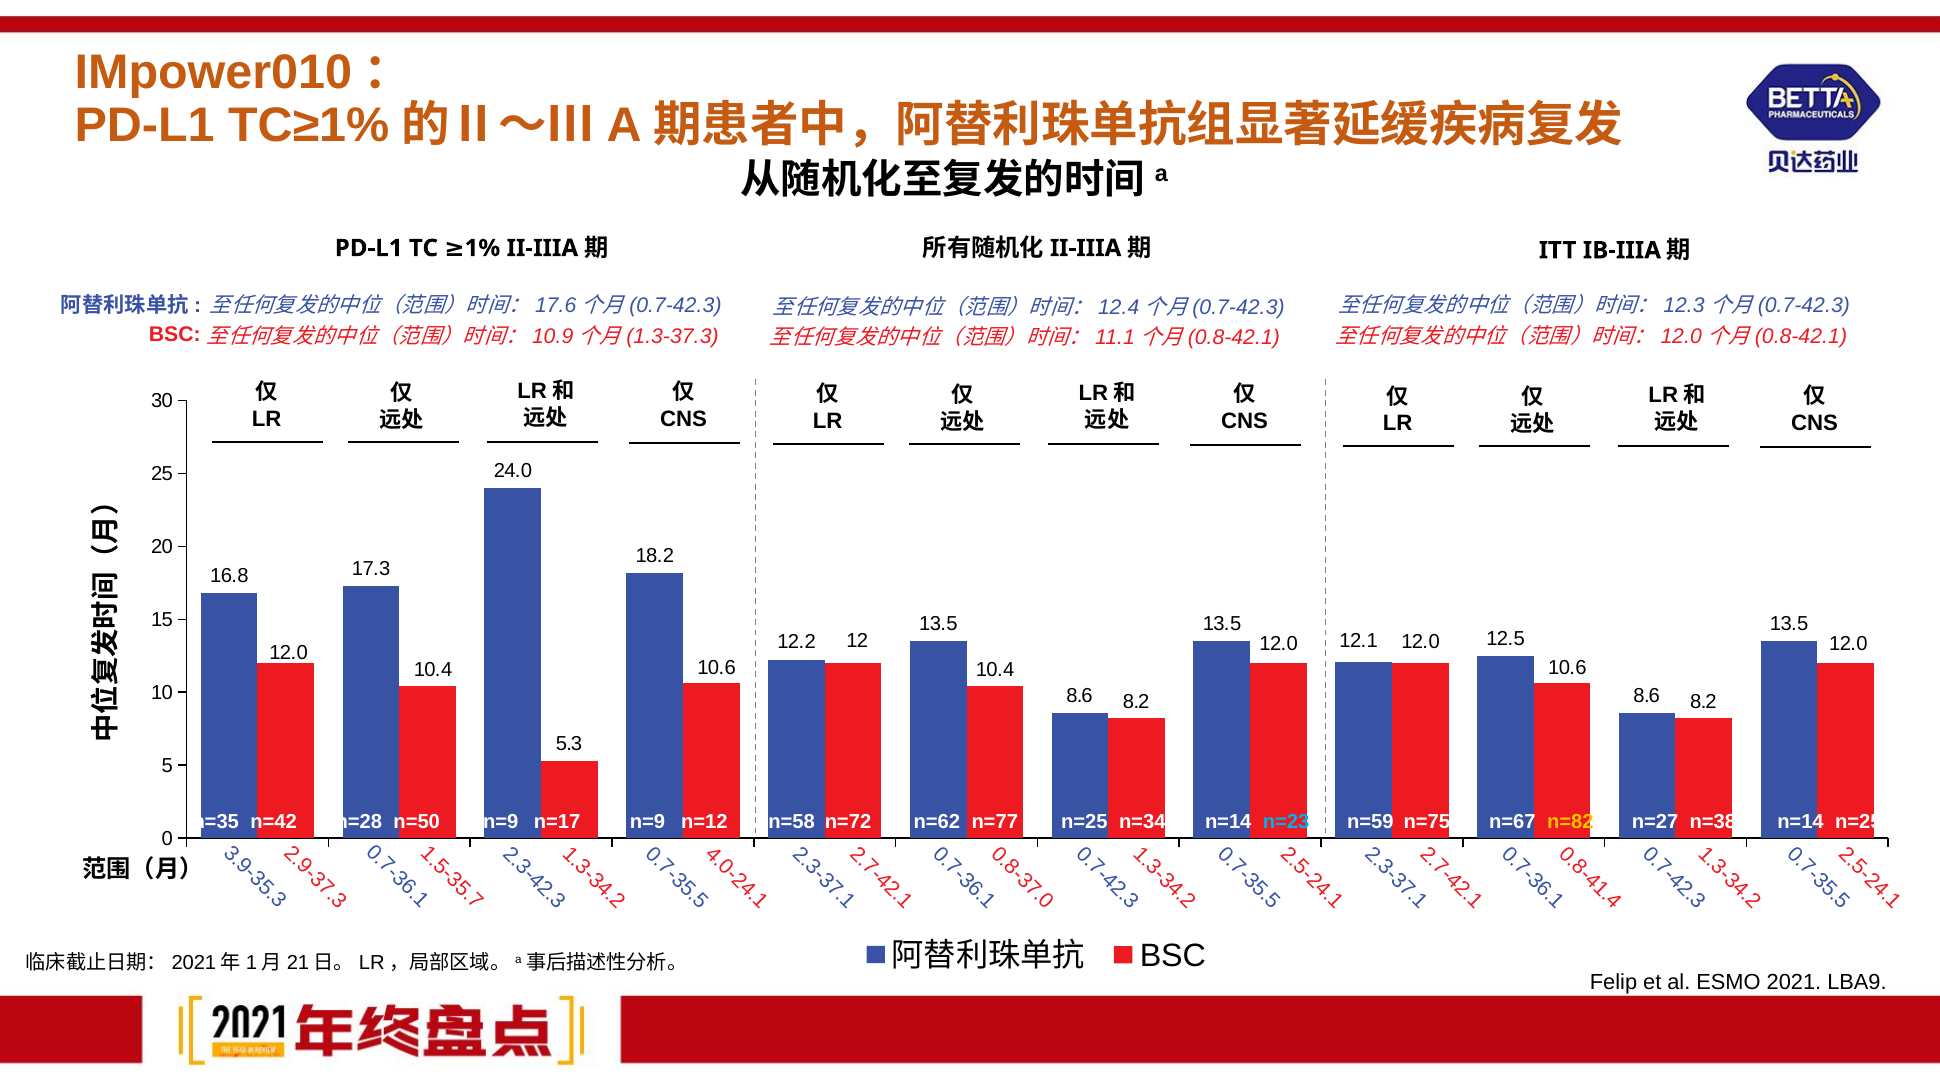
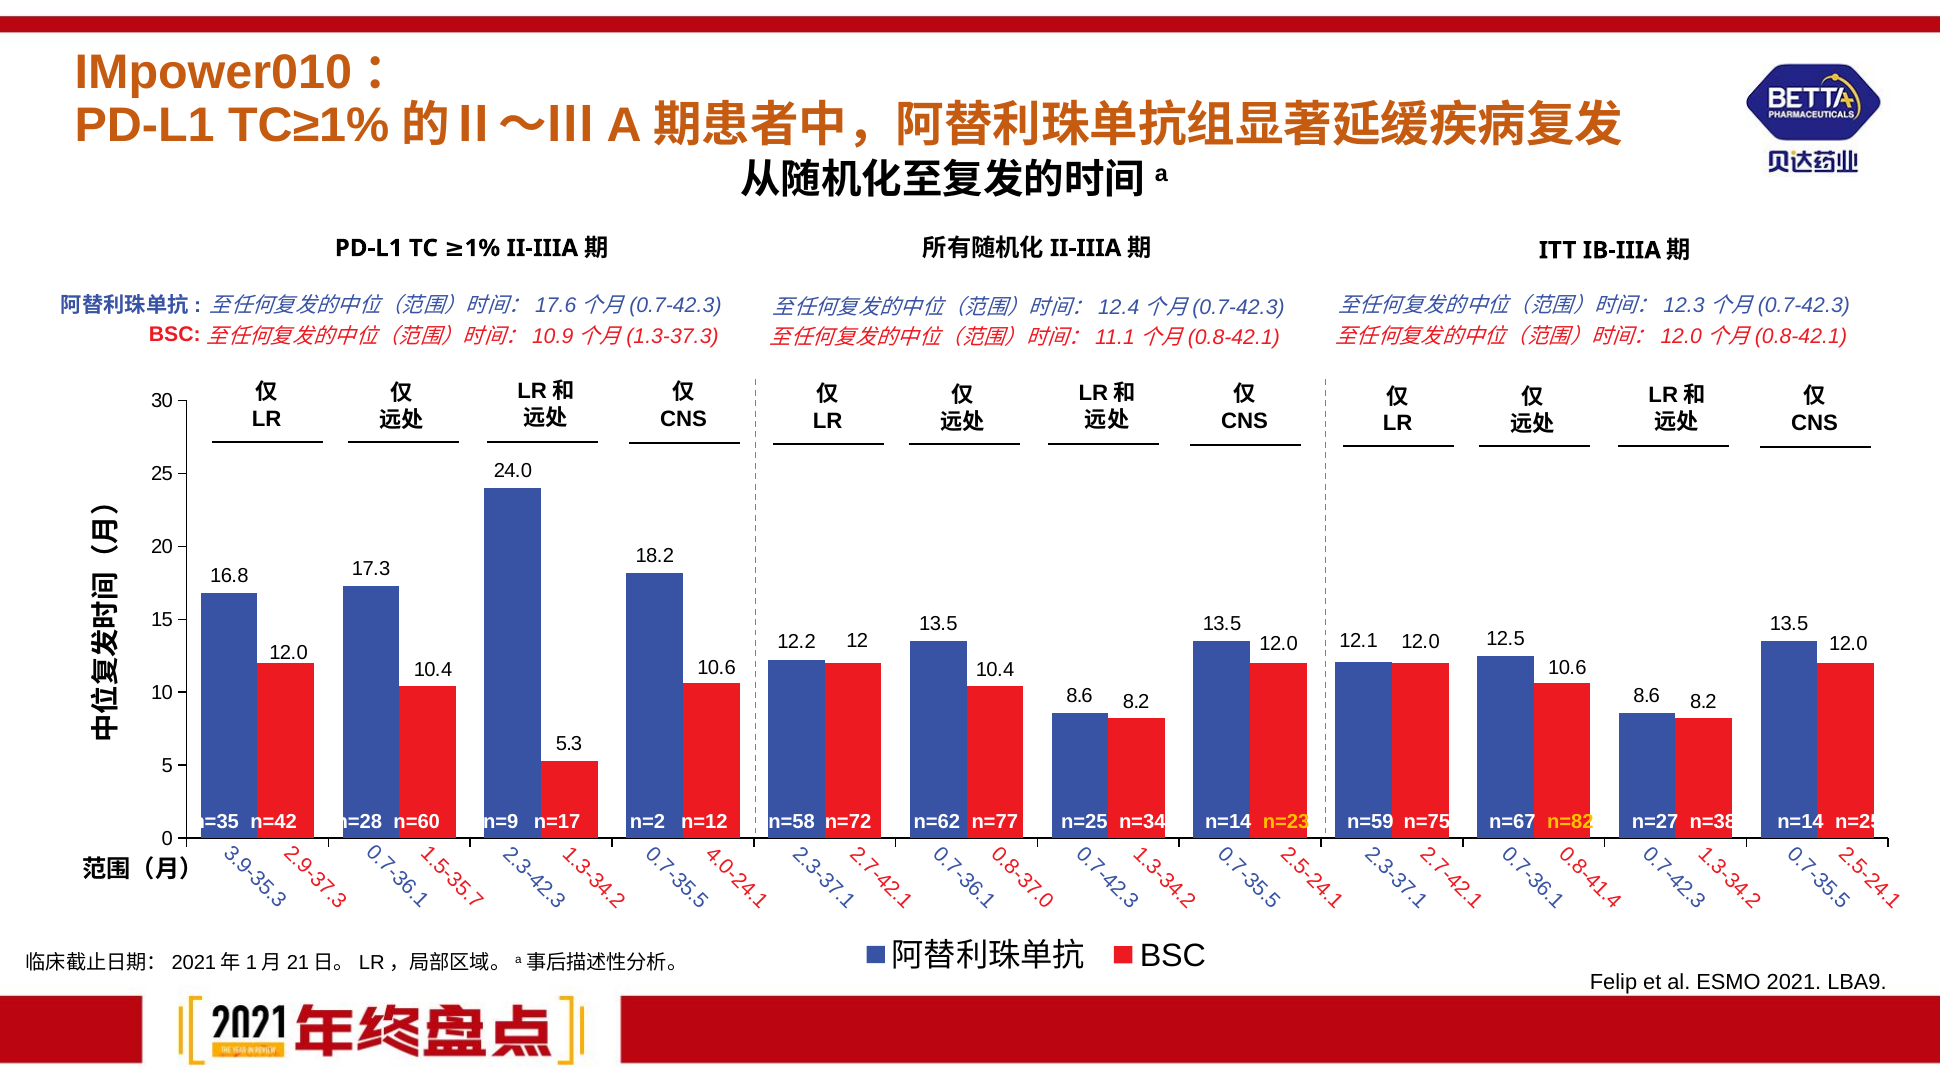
n=50: n=50 -> n=60 (417, 822)
n=17 n=9: n=9 -> n=2 (648, 822)
n=23 colour: light blue -> yellow (1286, 822)
